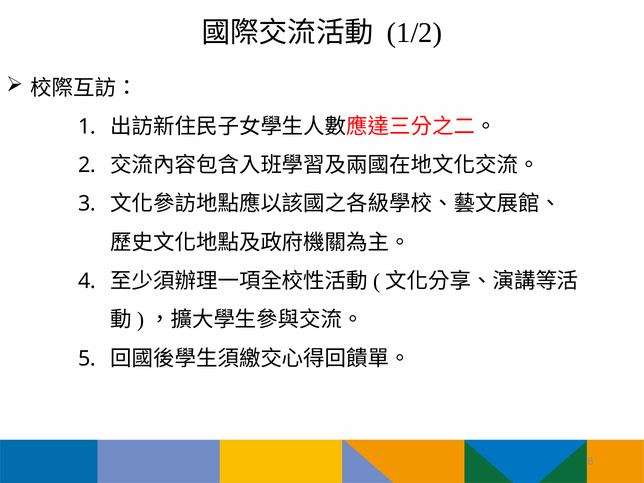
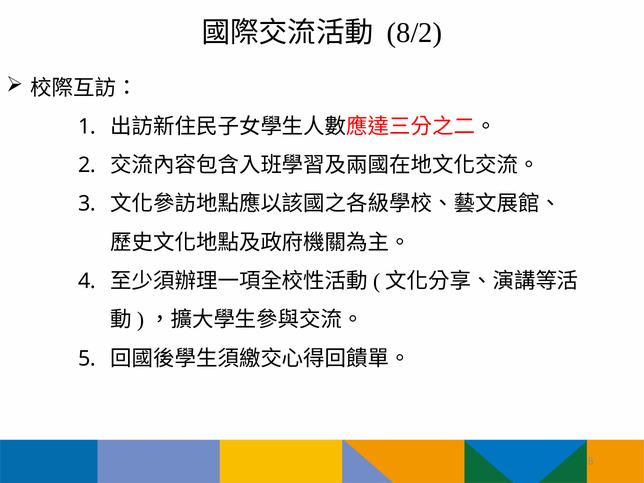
1/2: 1/2 -> 8/2 (415, 33)
